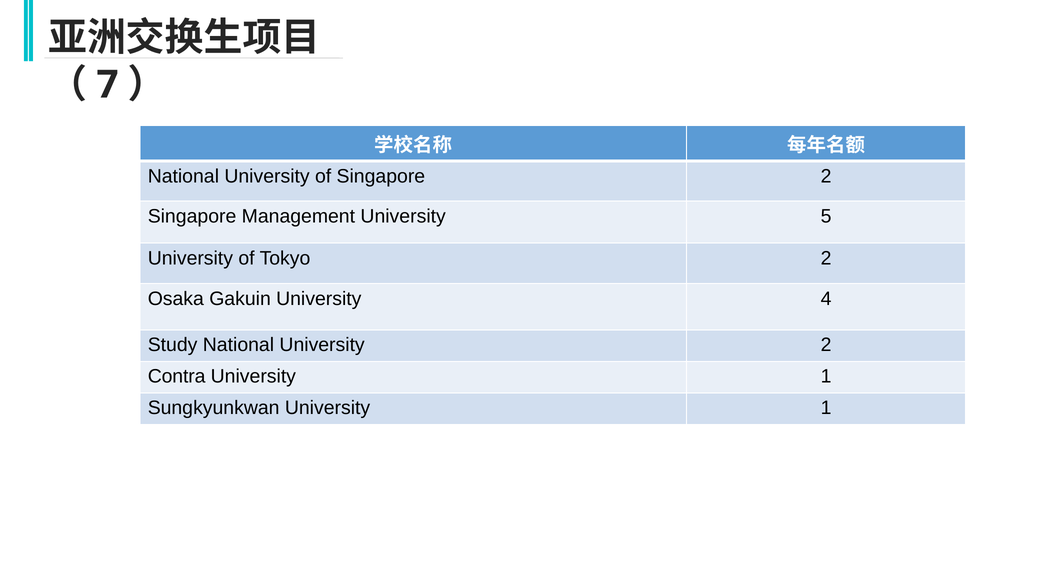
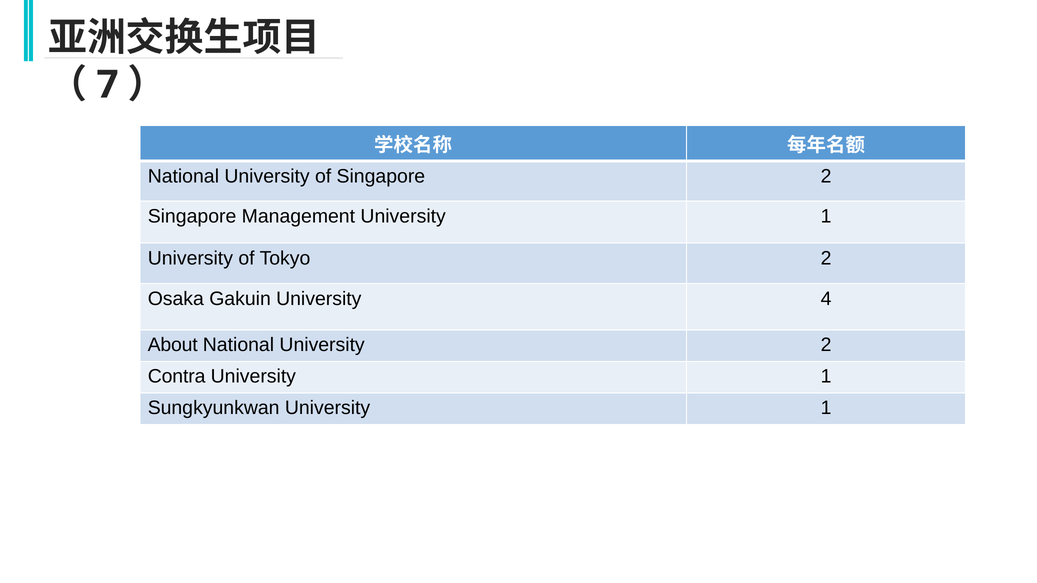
Management University 5: 5 -> 1 (826, 216)
Study: Study -> About (173, 345)
